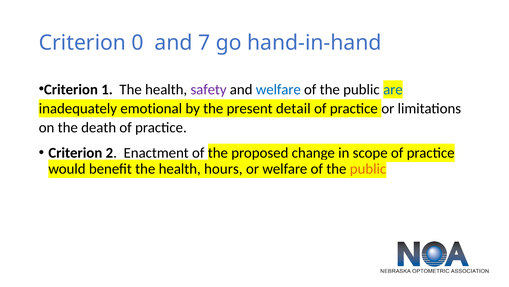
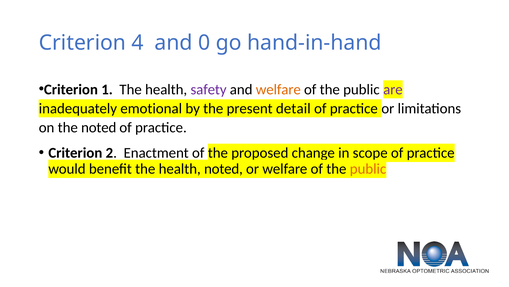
0: 0 -> 4 (138, 43)
7: 7 -> 0 (204, 43)
welfare colour: blue -> orange (278, 89)
are colour: blue -> purple (393, 89)
the death: death -> noted (99, 127)
health hours: hours -> noted (223, 169)
